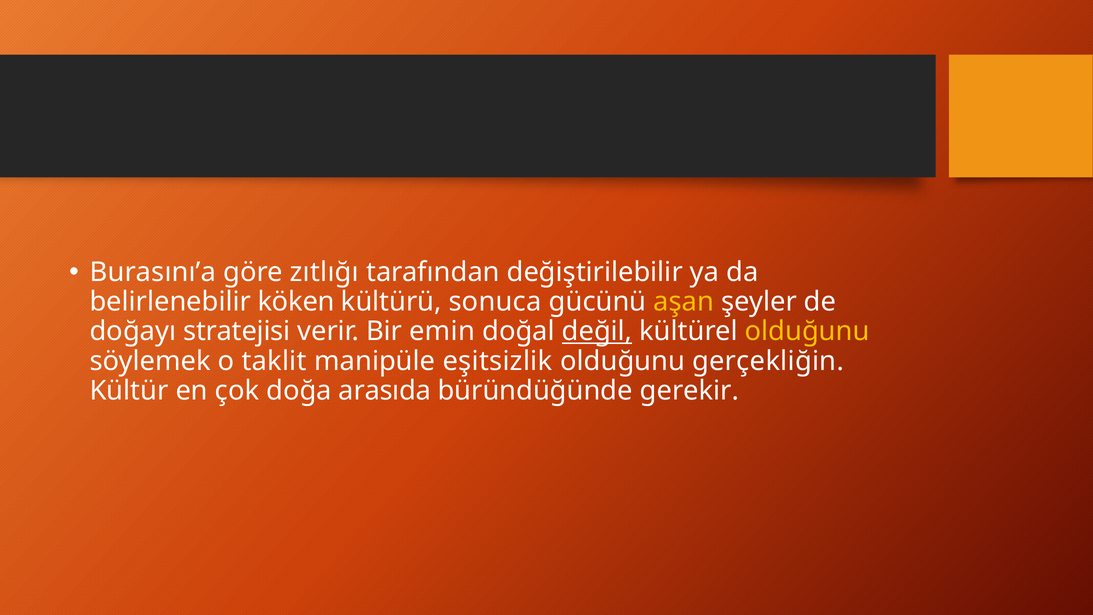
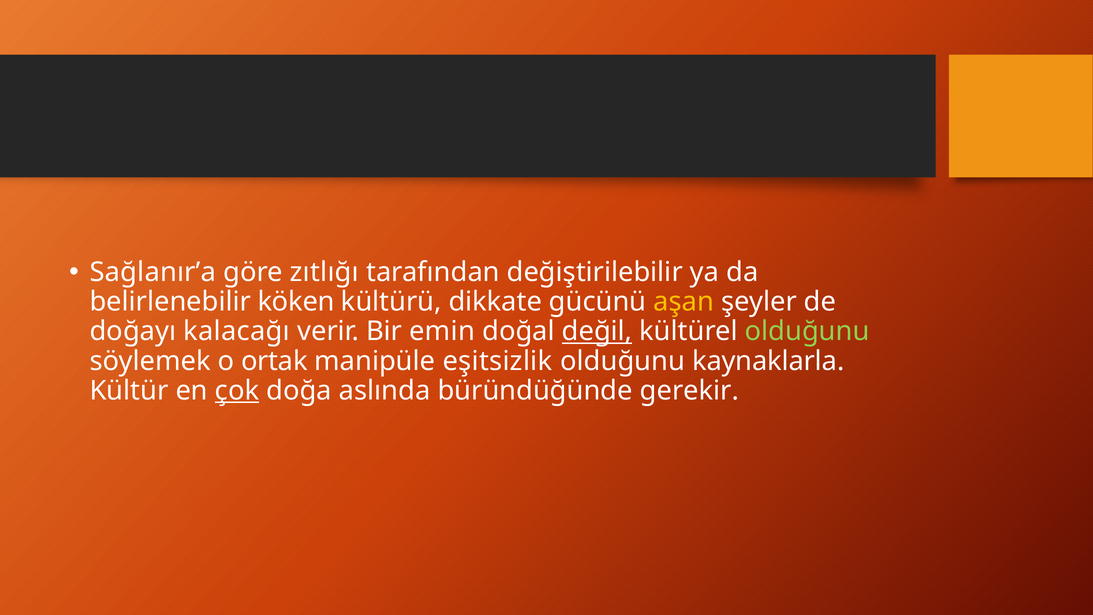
Burasını’a: Burasını’a -> Sağlanır’a (153, 272)
sonuca: sonuca -> dikkate (495, 302)
stratejisi: stratejisi -> kalacağı (237, 331)
olduğunu colour: yellow -> light green (807, 331)
taklit: taklit -> ortak (274, 361)
gerçekliğin: gerçekliğin -> kaynaklarla (768, 361)
çok underline: none -> present (237, 390)
arasıda: arasıda -> aslında (385, 390)
